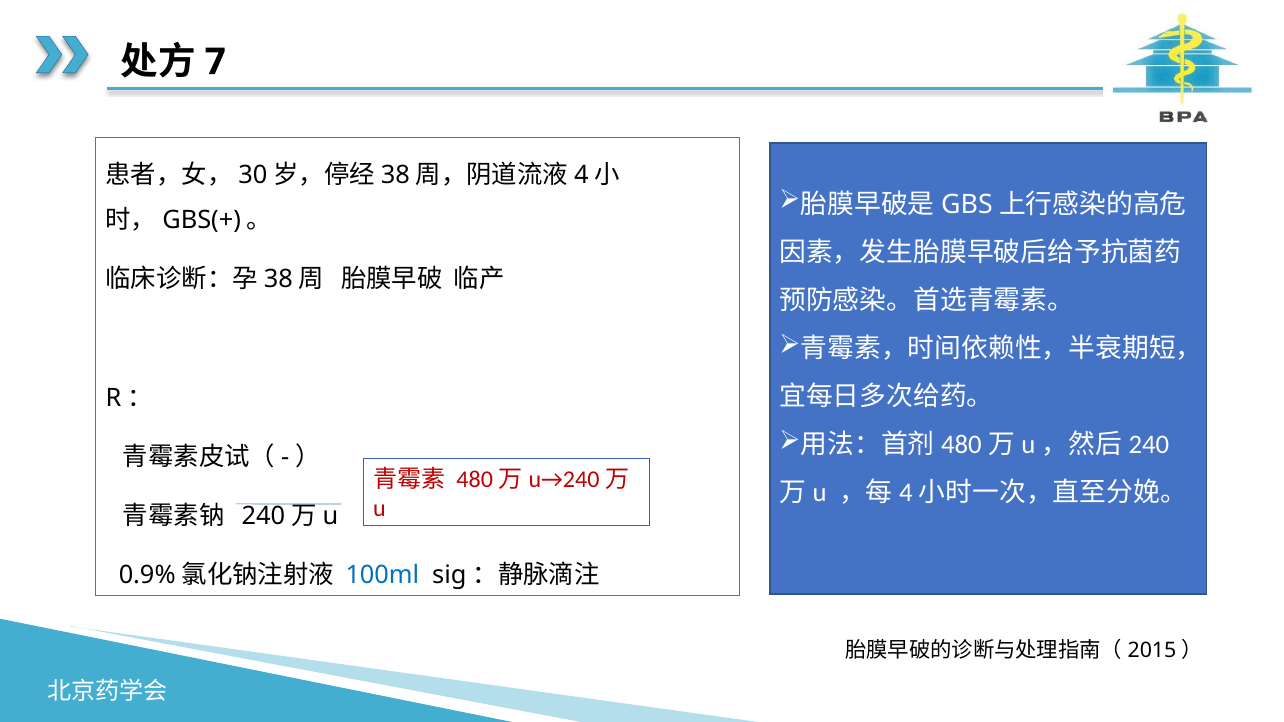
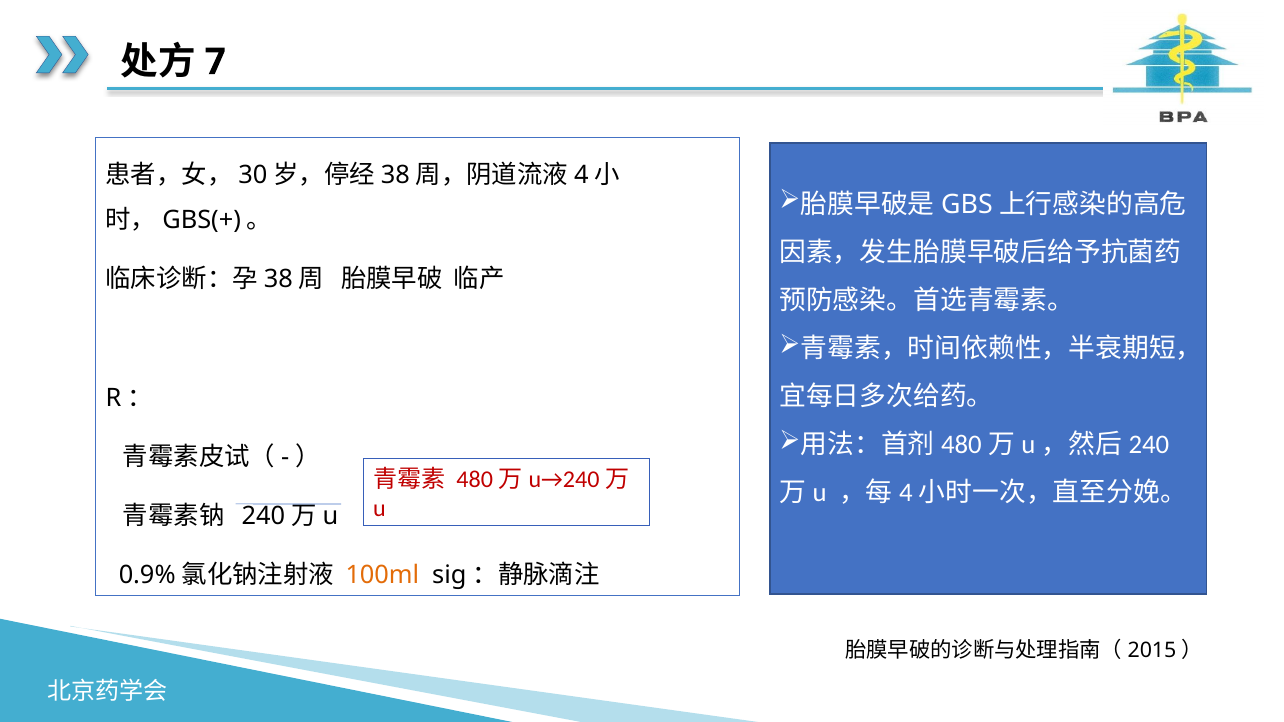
100ml colour: blue -> orange (382, 575)
